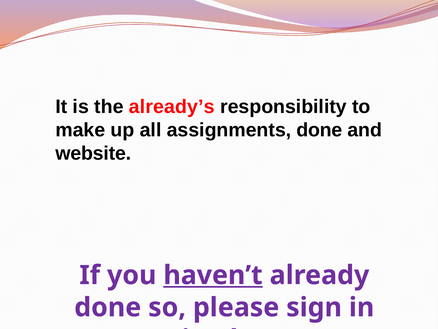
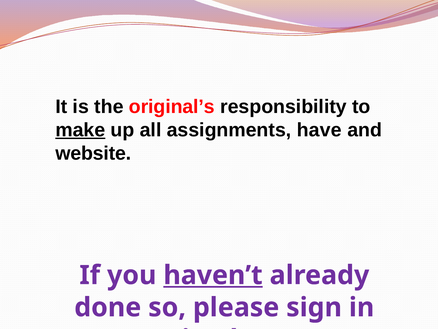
already’s: already’s -> original’s (172, 106)
make underline: none -> present (80, 130)
assignments done: done -> have (319, 130)
